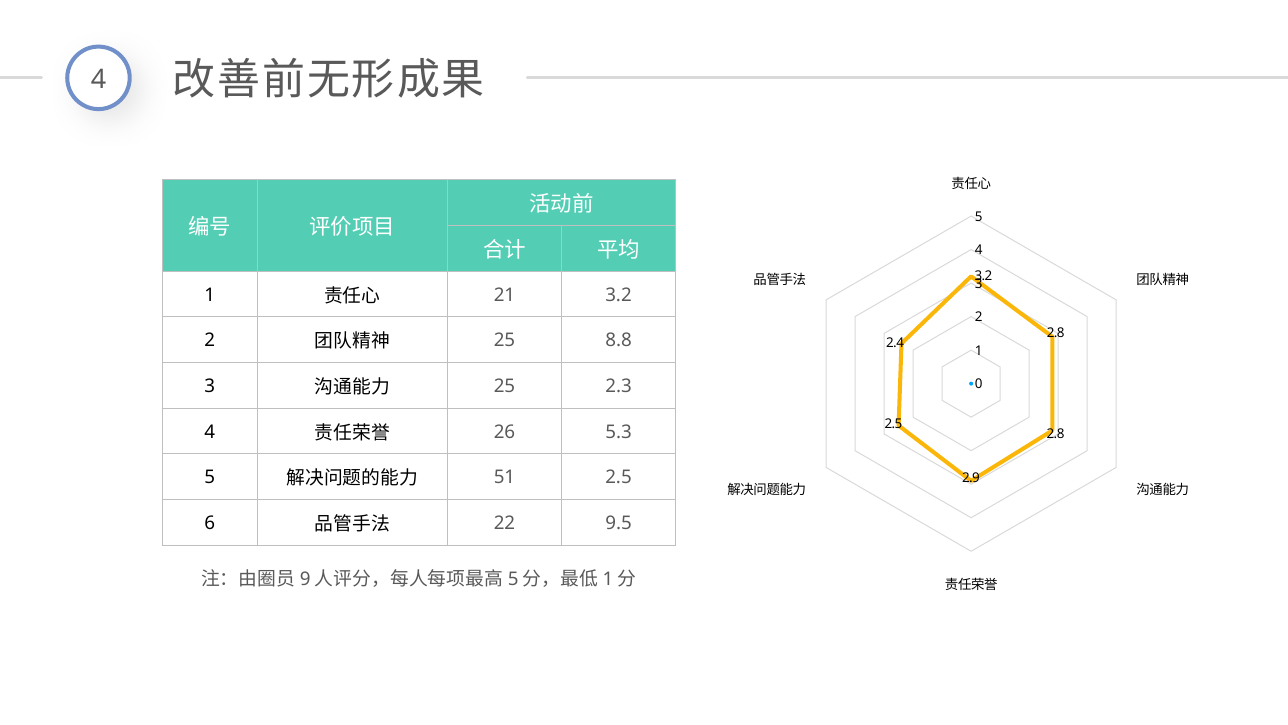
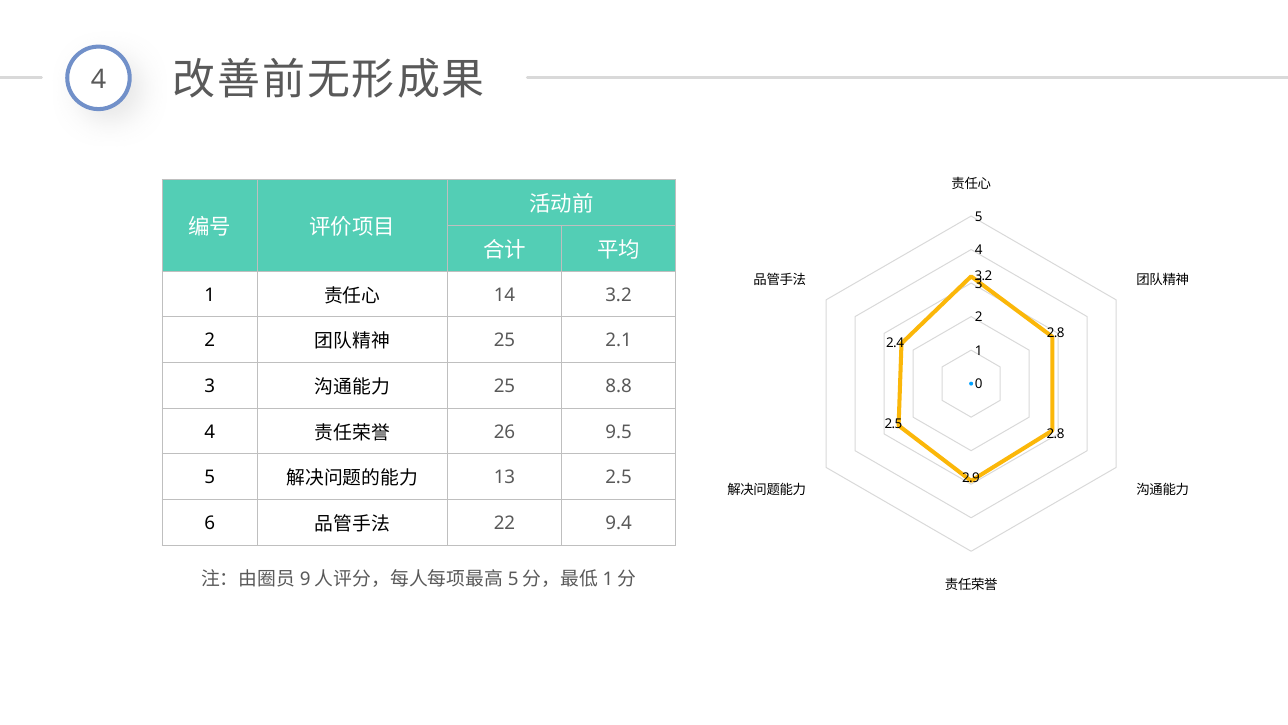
21: 21 -> 14 (504, 295)
8.8: 8.8 -> 2.1 (619, 341)
2.3: 2.3 -> 8.8 (619, 386)
5.3: 5.3 -> 9.5 (619, 432)
51: 51 -> 13 (504, 477)
9.5: 9.5 -> 9.4 (619, 523)
